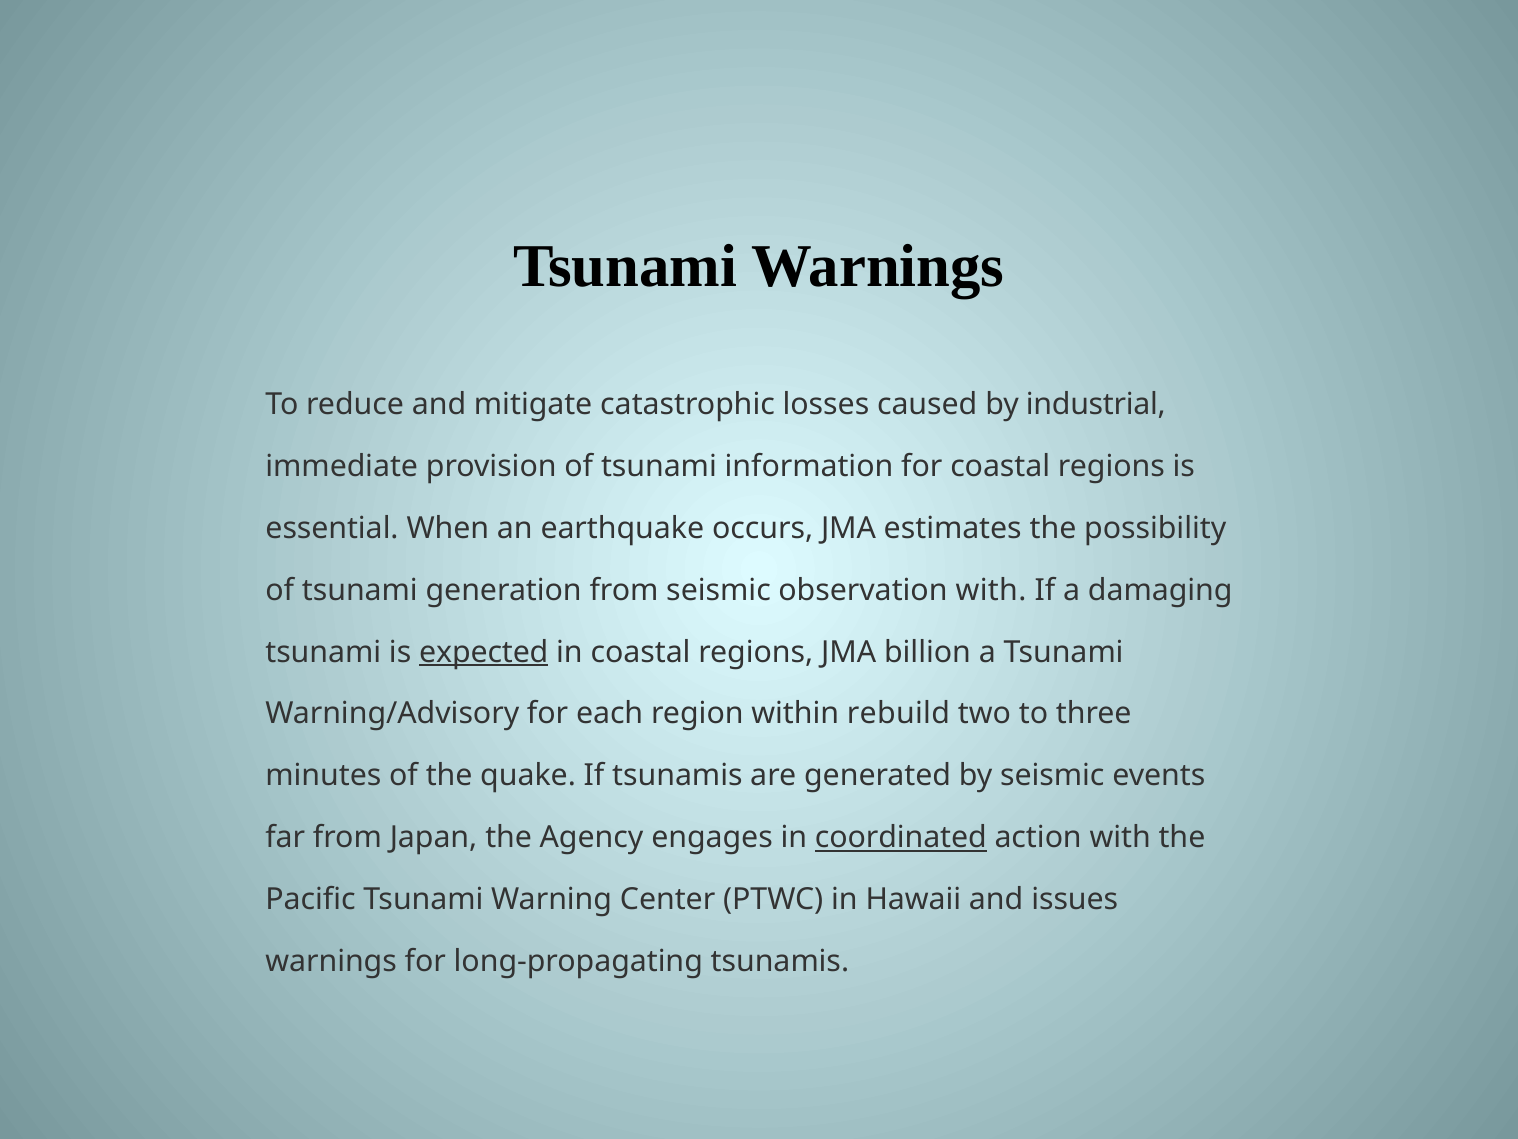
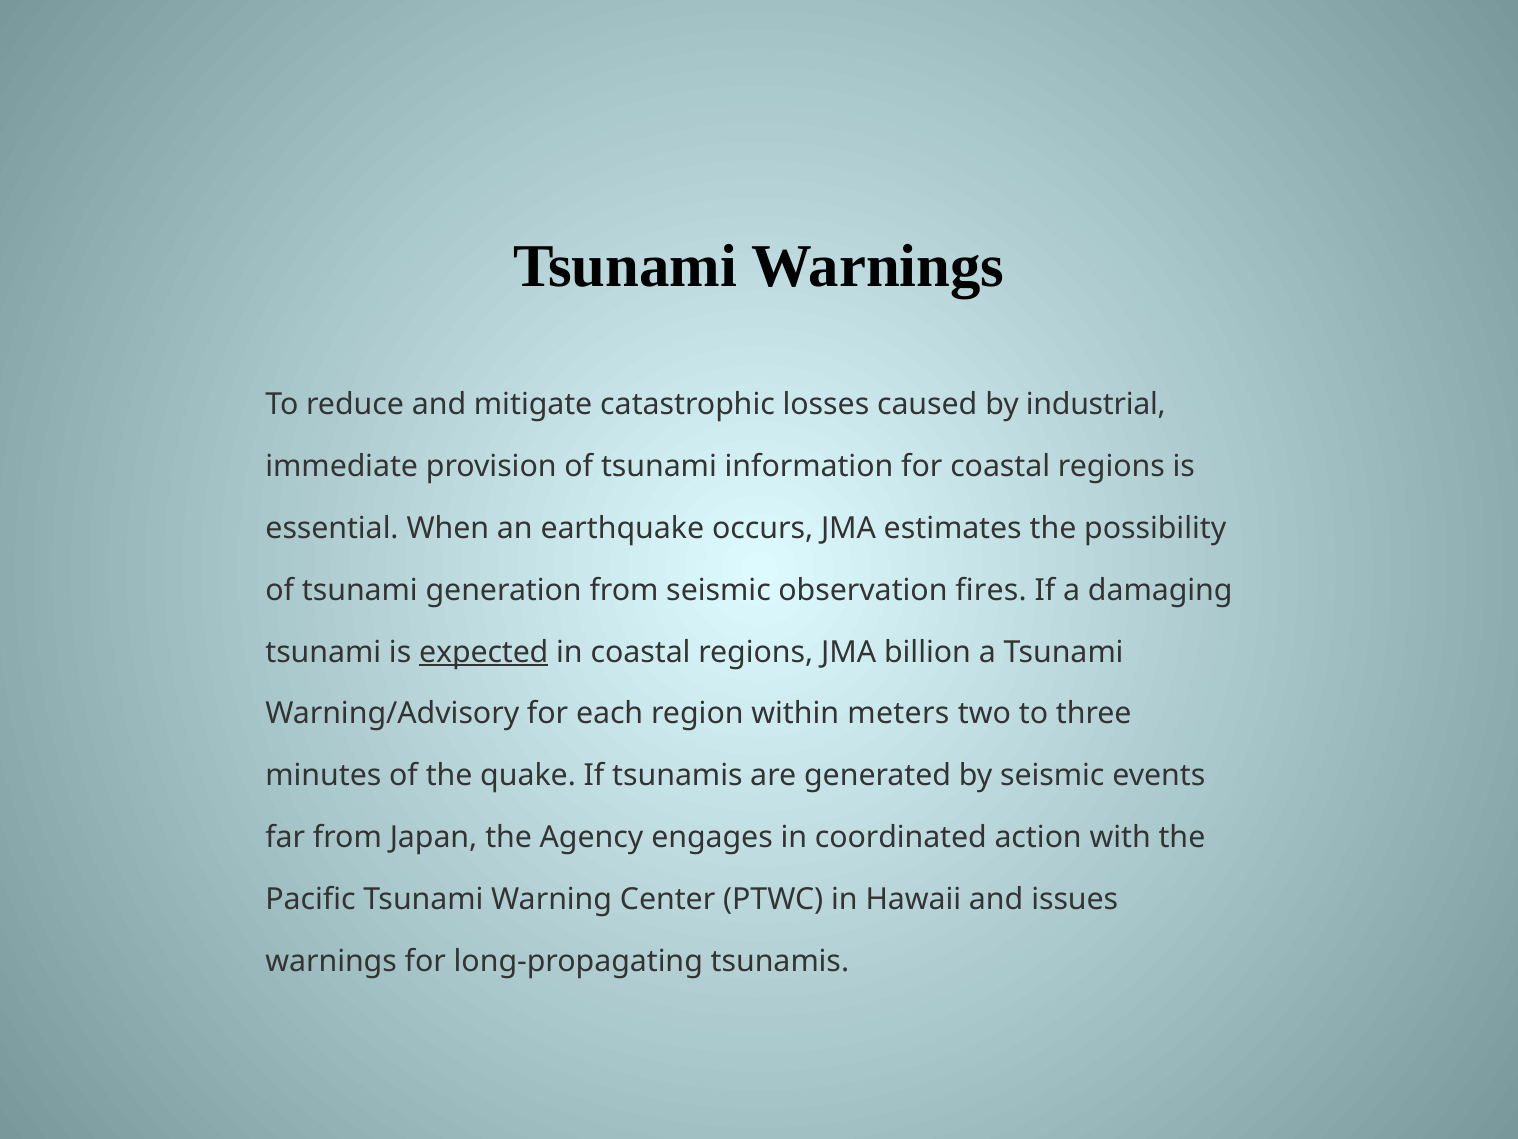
observation with: with -> fires (991, 590)
rebuild: rebuild -> meters (898, 714)
coordinated underline: present -> none (901, 837)
